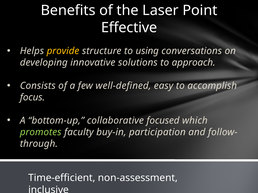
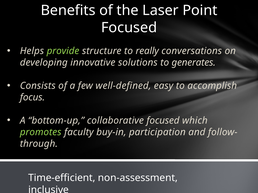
Effective: Effective -> Focused (129, 28)
provide colour: yellow -> light green (63, 51)
using: using -> really (147, 51)
approach: approach -> generates (194, 63)
